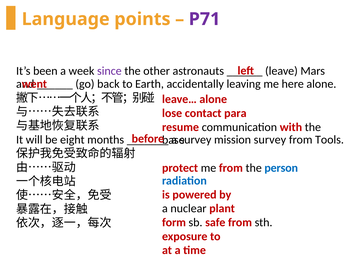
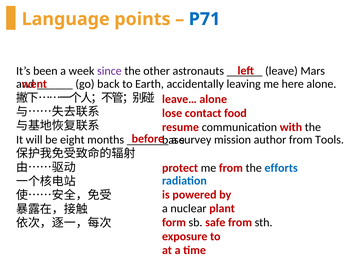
P71 colour: purple -> blue (205, 19)
para: para -> food (235, 113)
mission survey: survey -> author (270, 139)
person: person -> efforts (281, 167)
